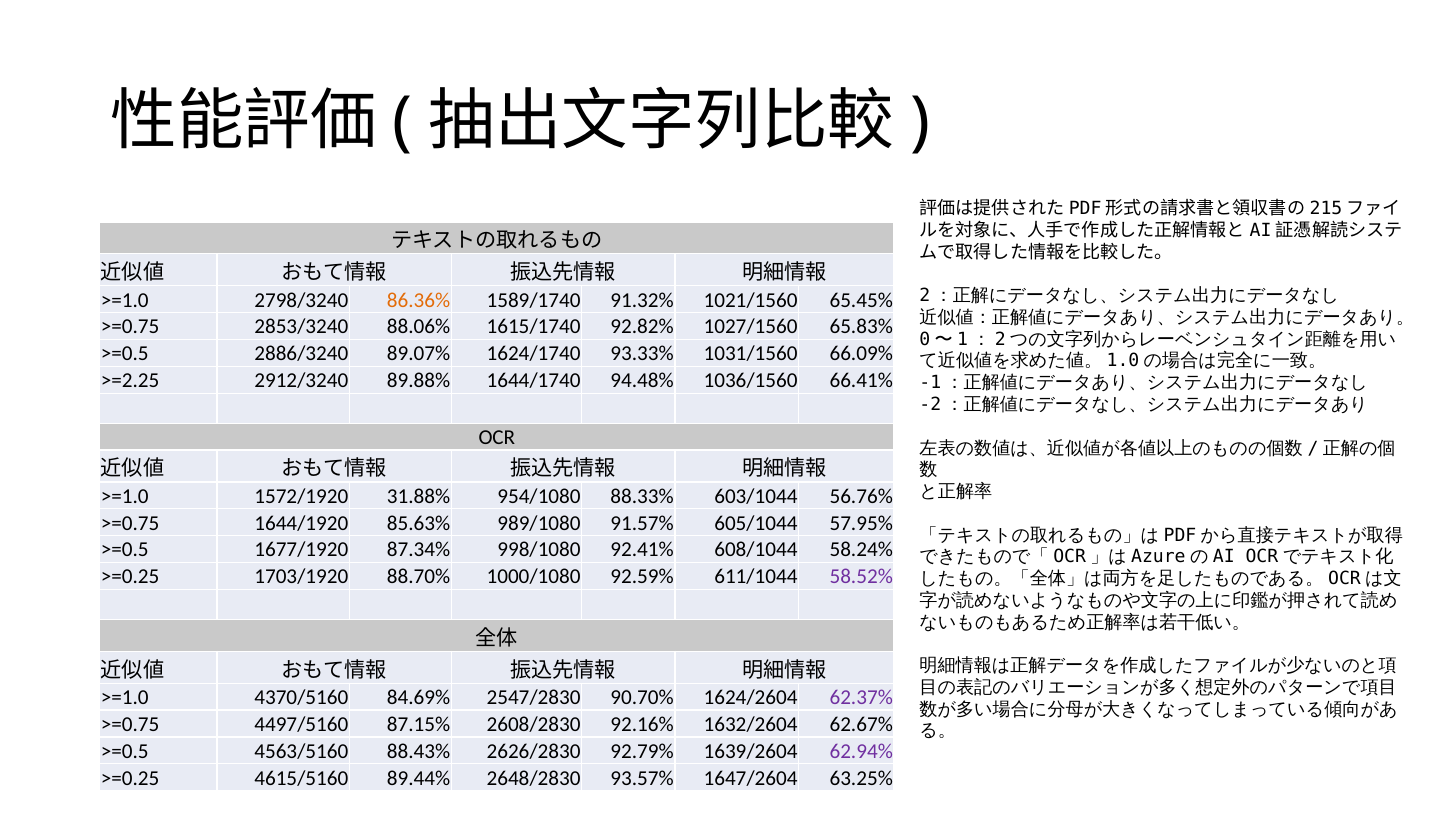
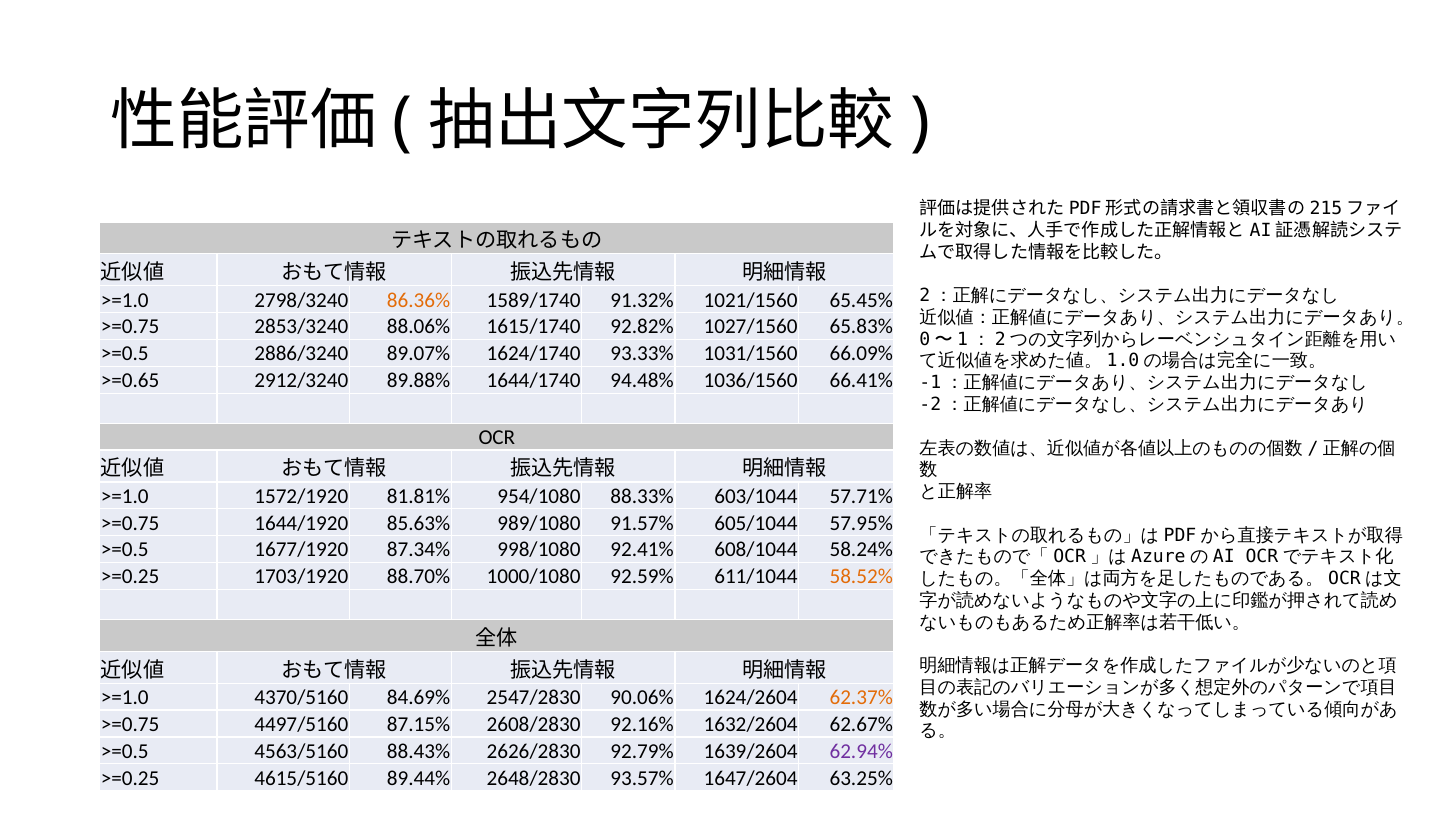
>=2.25: >=2.25 -> >=0.65 (130, 381)
31.88%: 31.88% -> 81.81% (419, 496)
56.76%: 56.76% -> 57.71% (861, 496)
58.52% colour: purple -> orange (861, 577)
90.70%: 90.70% -> 90.06% (642, 698)
62.37% colour: purple -> orange (861, 698)
